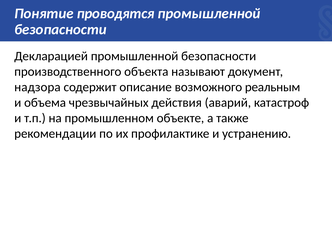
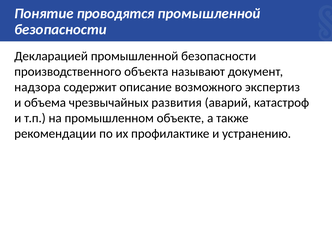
реальным: реальным -> экспертиз (272, 87)
действия: действия -> развития (177, 103)
